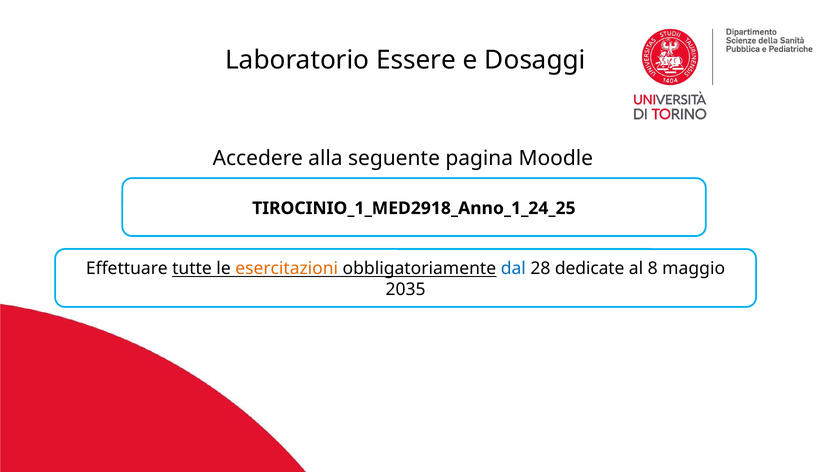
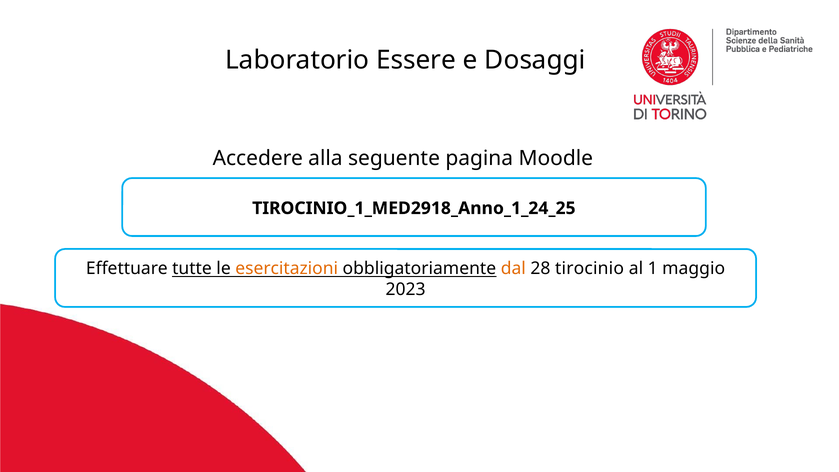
dal colour: blue -> orange (513, 269)
dedicate: dedicate -> tirocinio (590, 269)
8: 8 -> 1 (653, 269)
2035: 2035 -> 2023 (406, 290)
